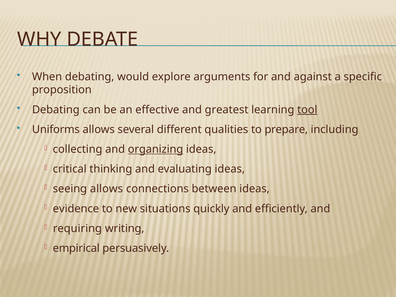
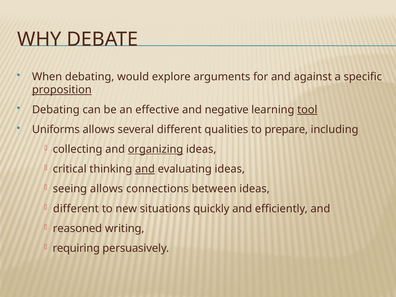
proposition underline: none -> present (62, 90)
greatest: greatest -> negative (227, 110)
and underline: none -> present (145, 169)
evidence: evidence -> different (76, 209)
requiring: requiring -> reasoned (77, 228)
empirical: empirical -> requiring (76, 248)
